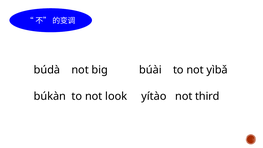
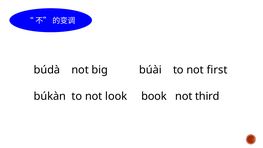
yìbǎ: yìbǎ -> first (217, 70)
yítào: yítào -> book (154, 96)
